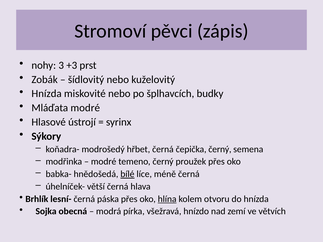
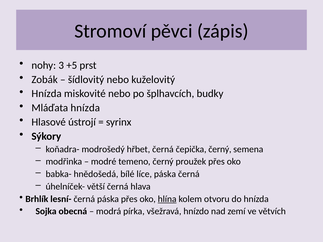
+3: +3 -> +5 (72, 65)
Mláďata modré: modré -> hnízda (85, 108)
bílé underline: present -> none (127, 174)
líce méně: méně -> páska (165, 174)
